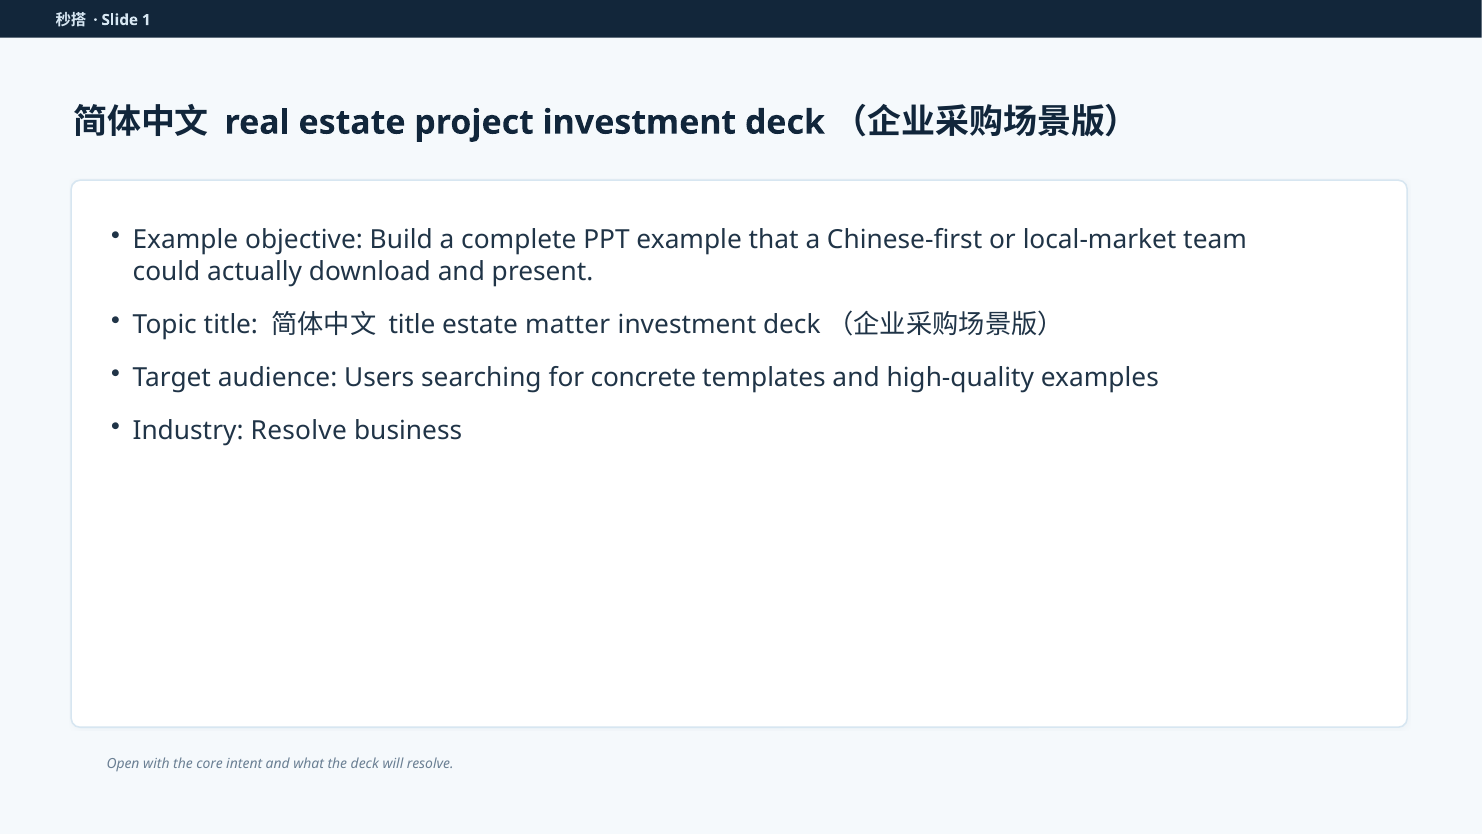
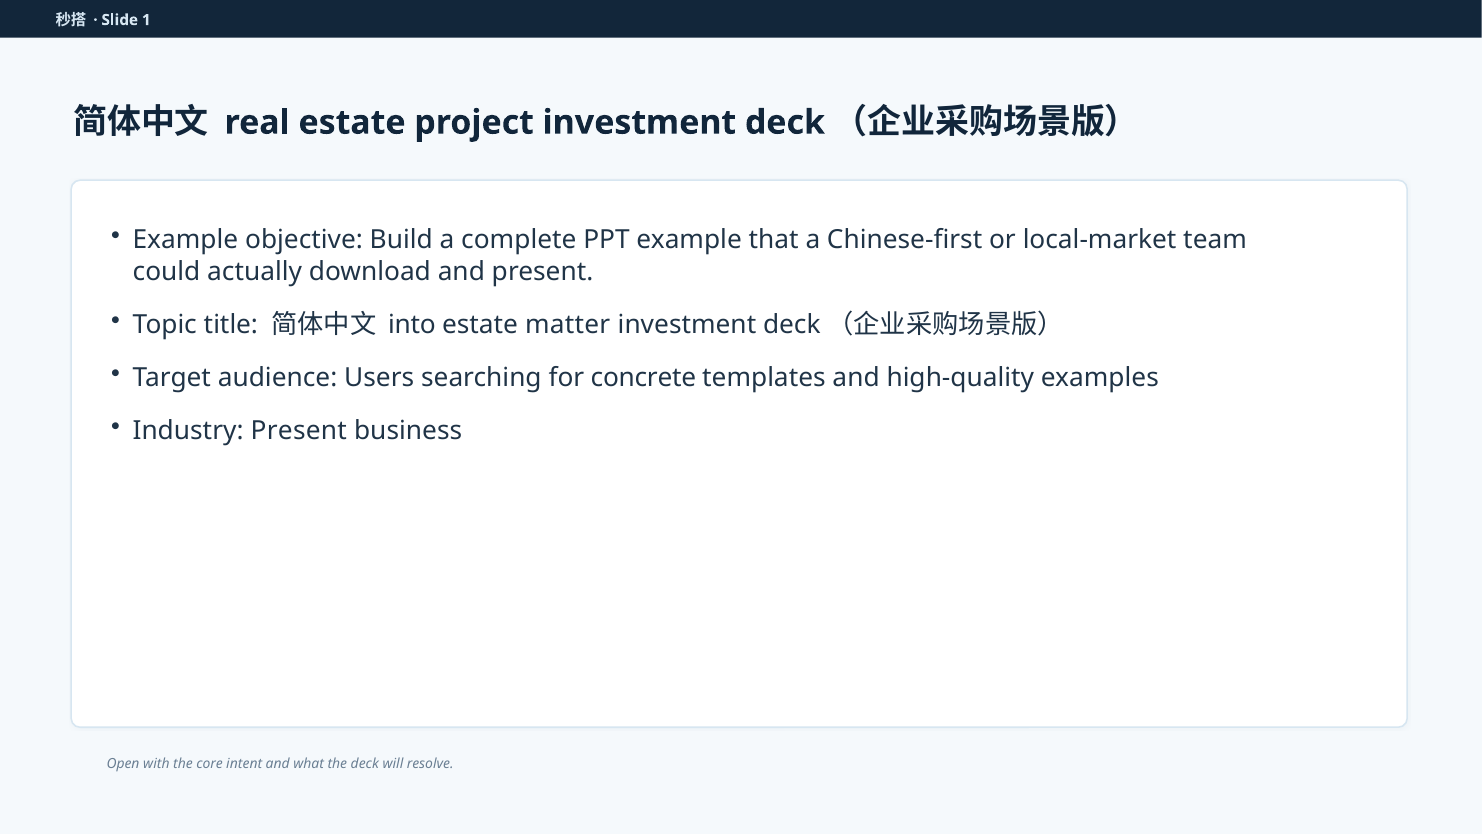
title: title -> into (412, 324)
Industry Resolve: Resolve -> Present (299, 431)
